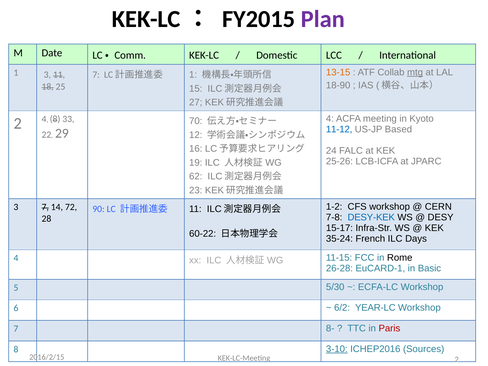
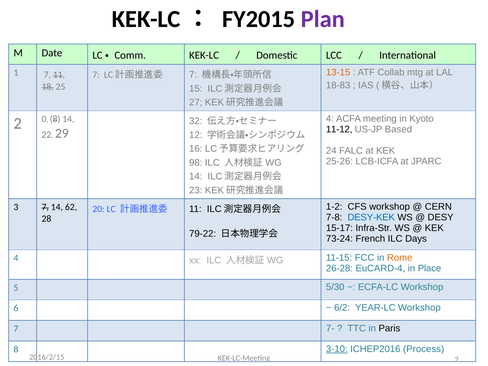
mtg underline: present -> none (415, 72)
1 3: 3 -> 7 (47, 75)
1: 1 -> 7 (193, 75)
18-90: 18-90 -> 18-83 (338, 85)
2 4: 4 -> 0 (44, 119)
8 33: 33 -> 14 (68, 119)
70: 70 -> 32 (196, 121)
11-12 colour: blue -> black (339, 129)
19: 19 -> 98 (196, 163)
62: 62 -> 14 (196, 177)
72: 72 -> 62 (71, 207)
90: 90 -> 20 (99, 209)
60-22: 60-22 -> 79-22 (203, 234)
35-24: 35-24 -> 73-24 (339, 239)
Rome colour: black -> orange (400, 258)
EuCARD-1: EuCARD-1 -> EuCARD-4 (380, 268)
Basic: Basic -> Place (430, 268)
8-: 8- -> 7- (330, 328)
Paris colour: red -> black (389, 328)
Sources: Sources -> Process (424, 349)
